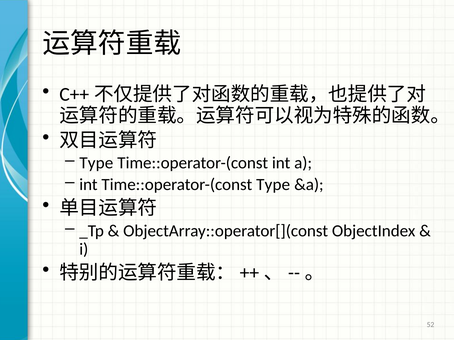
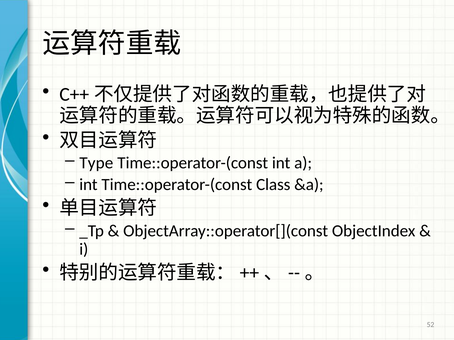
Time::operator-(const Type: Type -> Class (273, 185)
